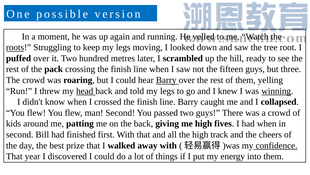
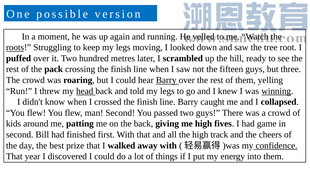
had when: when -> game (267, 123)
